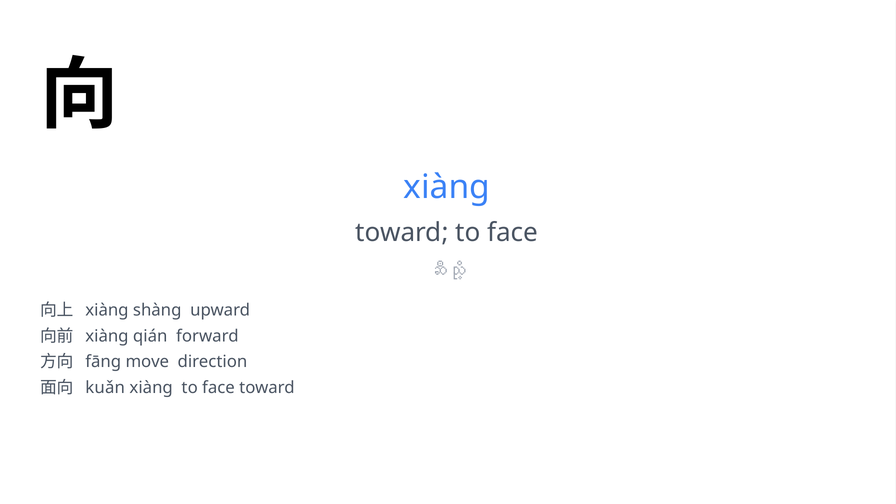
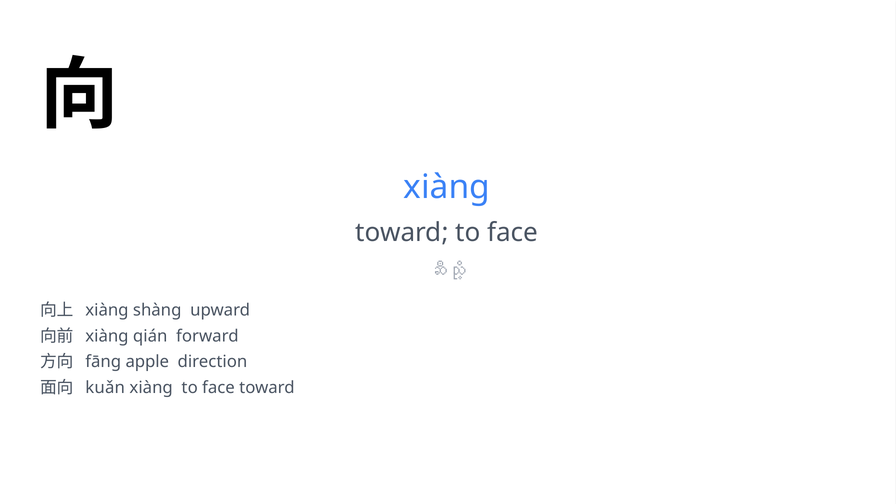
move: move -> apple (147, 362)
